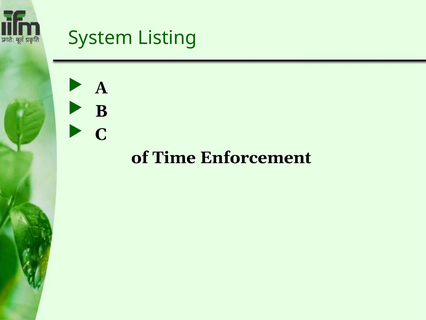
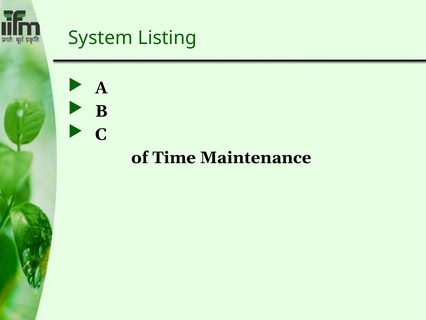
Enforcement: Enforcement -> Maintenance (256, 157)
